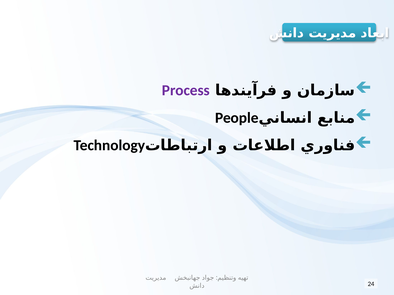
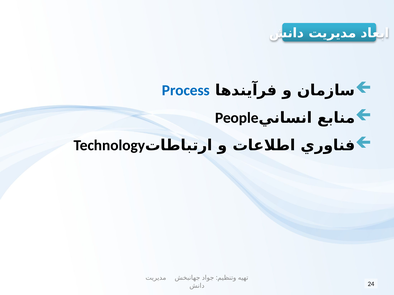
Process colour: purple -> blue (186, 90)
